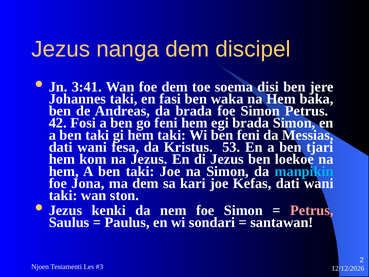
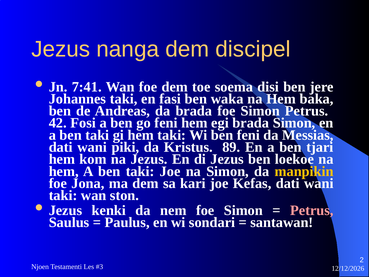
3:41: 3:41 -> 7:41 (87, 87)
fesa: fesa -> piki (125, 147)
53: 53 -> 89 (231, 147)
manpikin colour: light blue -> yellow (304, 171)
